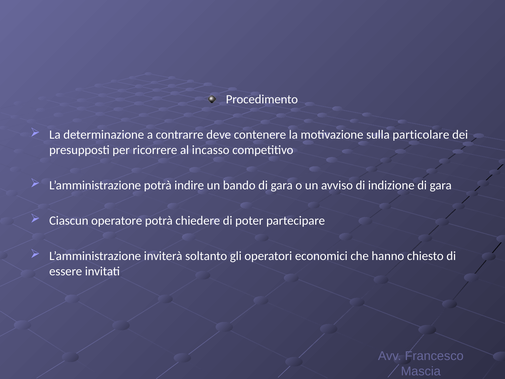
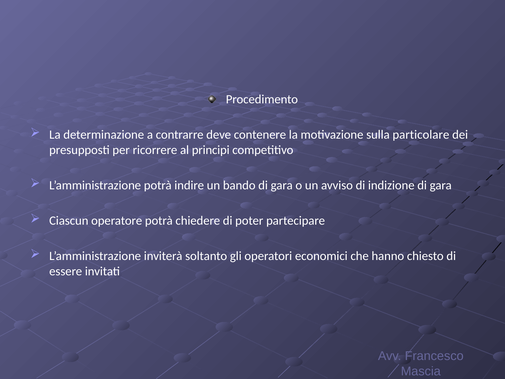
incasso: incasso -> principi (211, 150)
